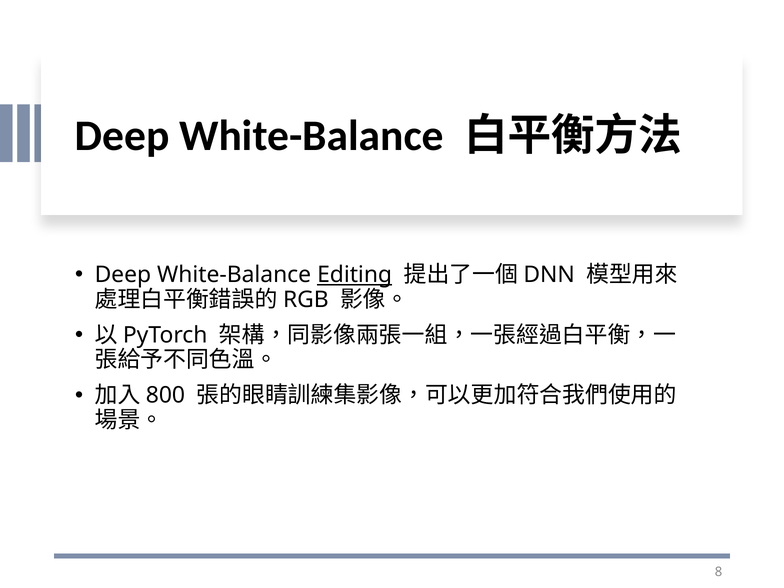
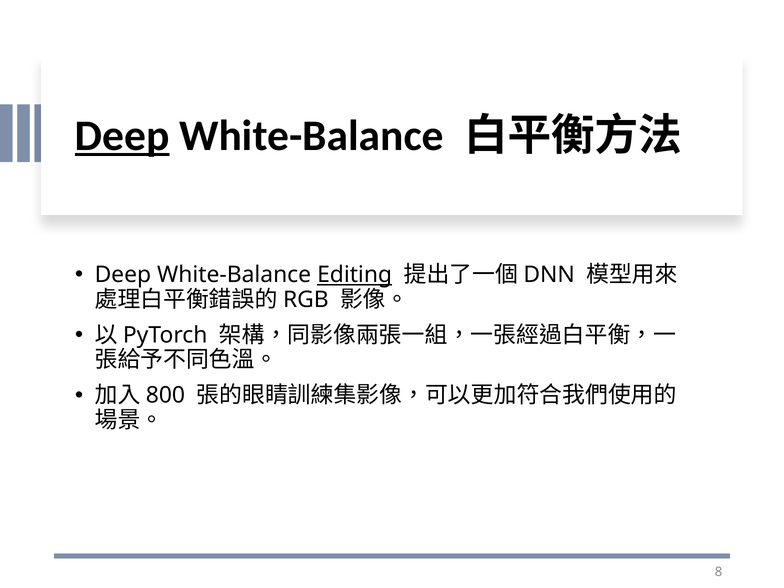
Deep underline: none -> present (122, 136)
